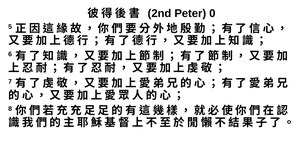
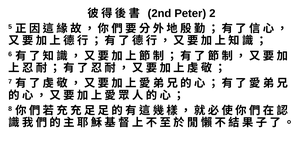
0: 0 -> 2 (212, 13)
